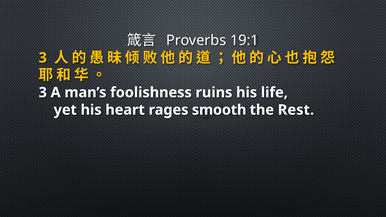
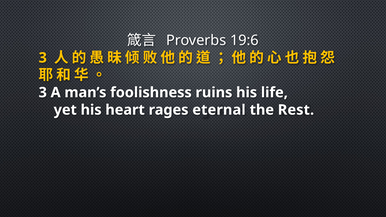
19:1: 19:1 -> 19:6 (244, 40)
smooth: smooth -> eternal (219, 110)
